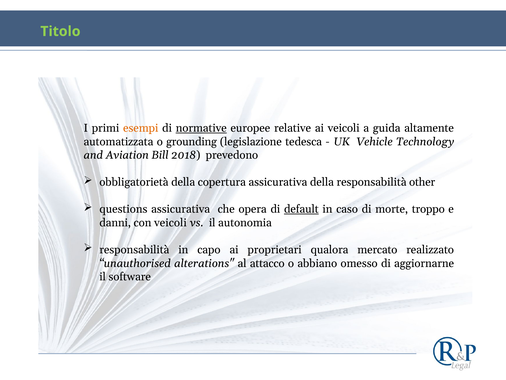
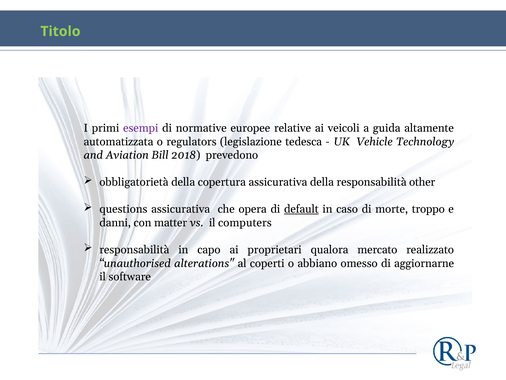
esempi colour: orange -> purple (141, 128)
normative underline: present -> none (201, 128)
grounding: grounding -> regulators (191, 142)
con veicoli: veicoli -> matter (171, 222)
autonomia: autonomia -> computers (245, 222)
attacco: attacco -> coperti (267, 263)
